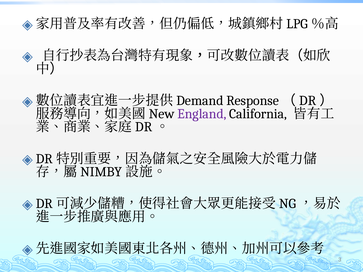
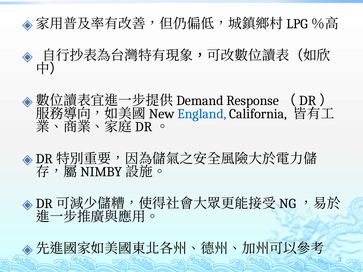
England colour: purple -> blue (202, 114)
